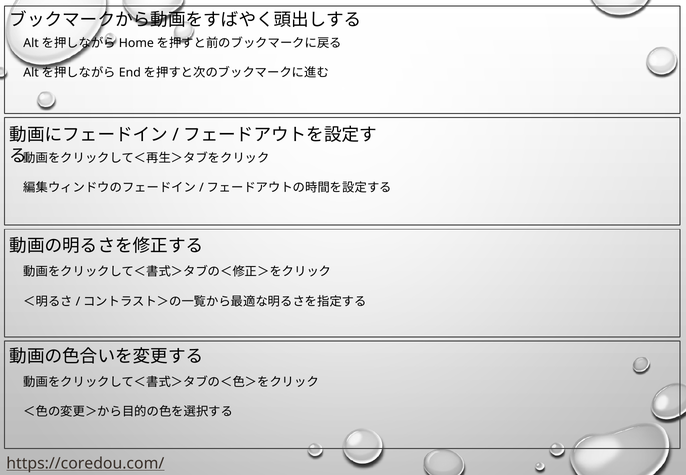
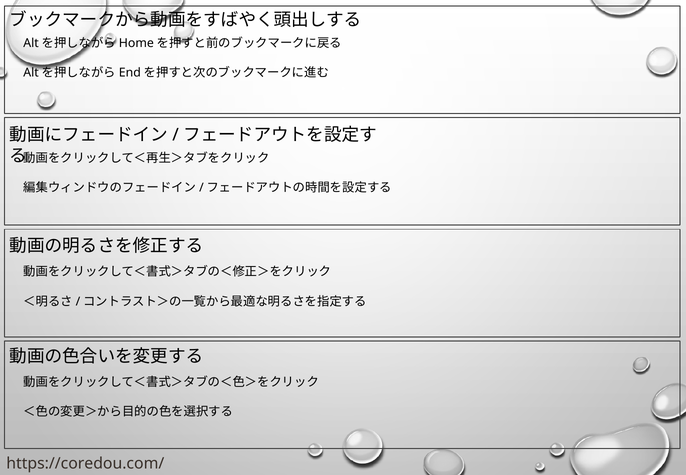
https://coredou.com/ underline: present -> none (85, 463)
